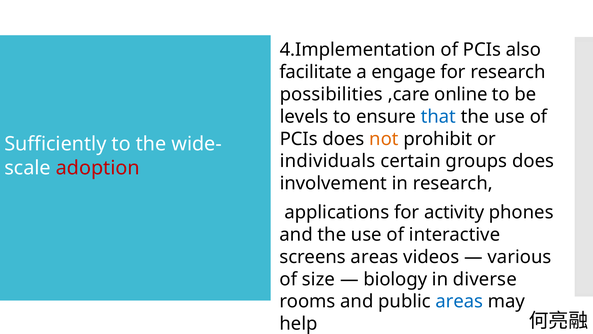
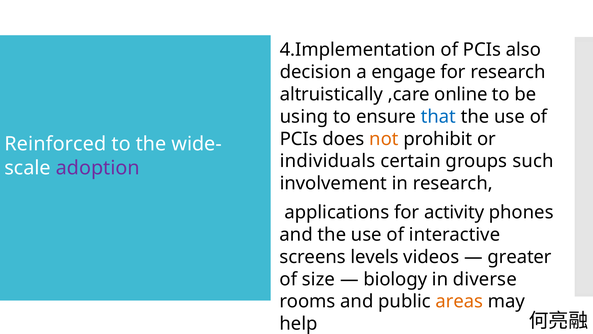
facilitate: facilitate -> decision (316, 72)
possibilities: possibilities -> altruistically (331, 94)
levels: levels -> using (304, 117)
Sufficiently: Sufficiently -> Reinforced (55, 144)
groups does: does -> such (533, 161)
adoption colour: red -> purple (98, 168)
screens areas: areas -> levels (375, 257)
various: various -> greater (520, 257)
areas colour: blue -> orange (459, 301)
